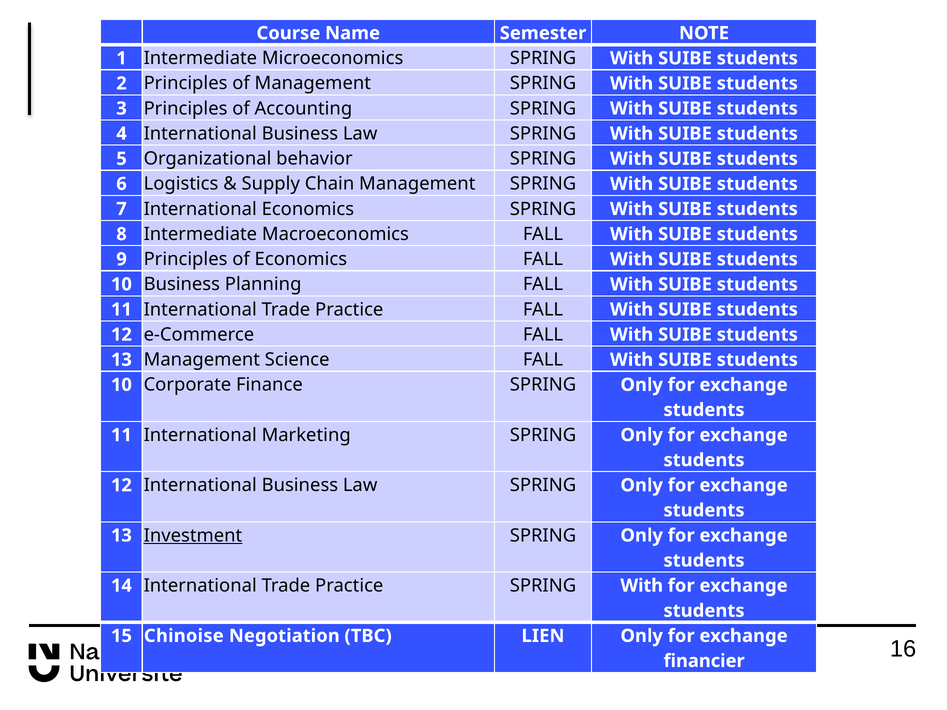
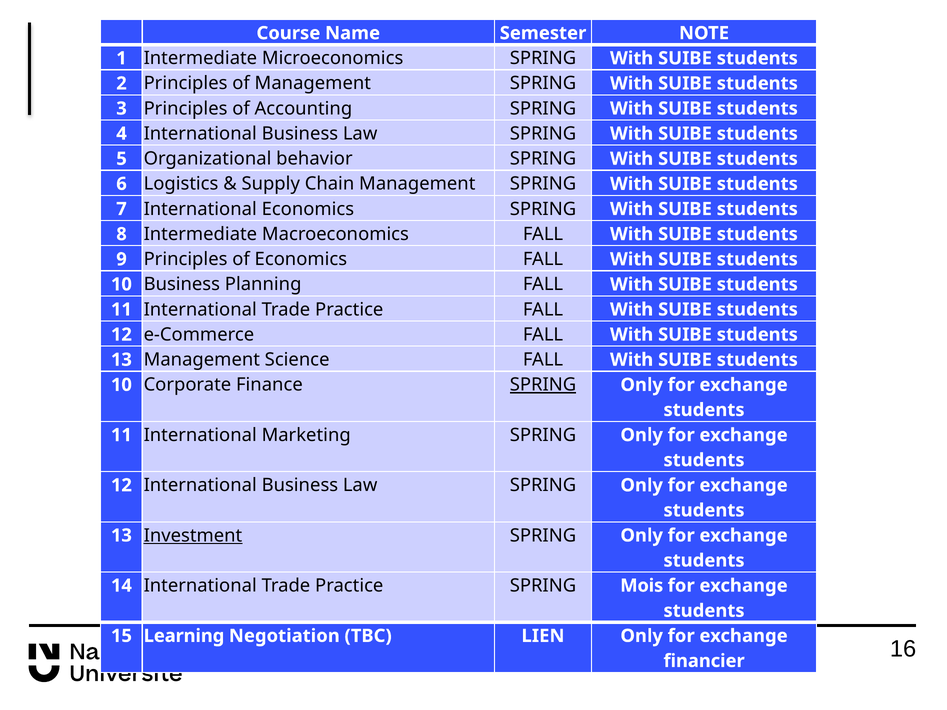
SPRING underline: none -> present (543, 385)
Practice SPRING With: With -> Mois (642, 586)
Chinoise: Chinoise -> Learning (184, 636)
